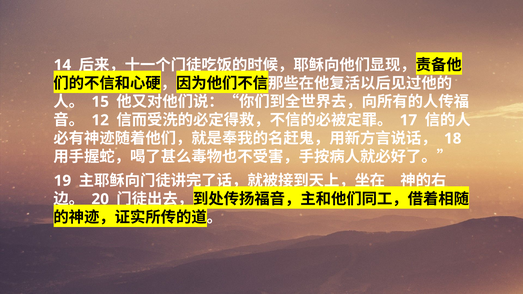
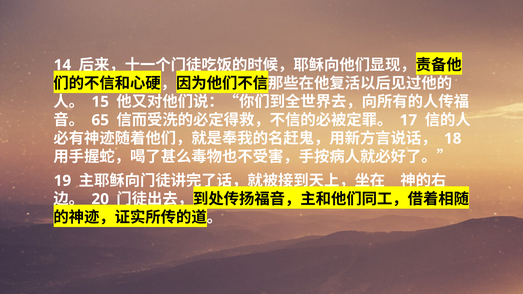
12: 12 -> 65 (100, 120)
